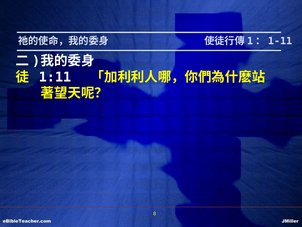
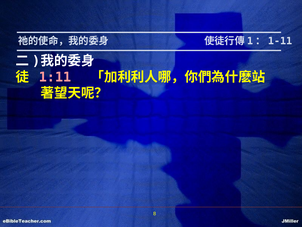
1:11 colour: white -> pink (55, 77)
